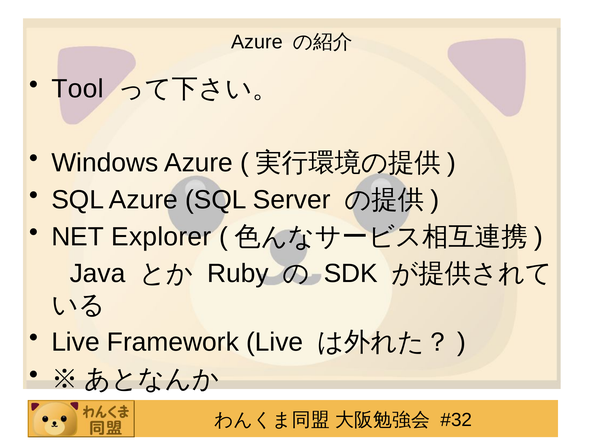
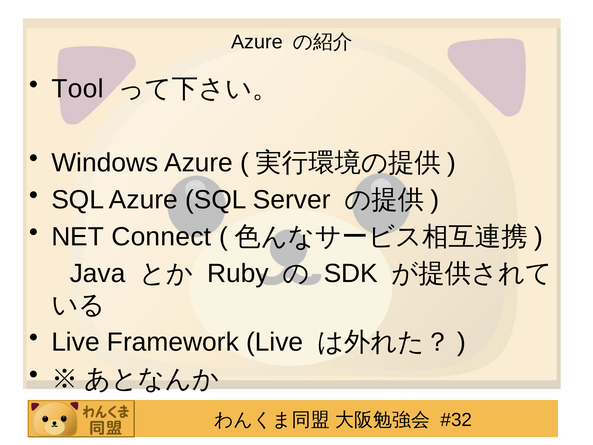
Explorer: Explorer -> Connect (161, 237)
